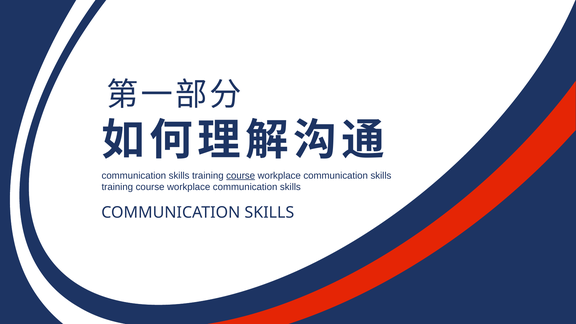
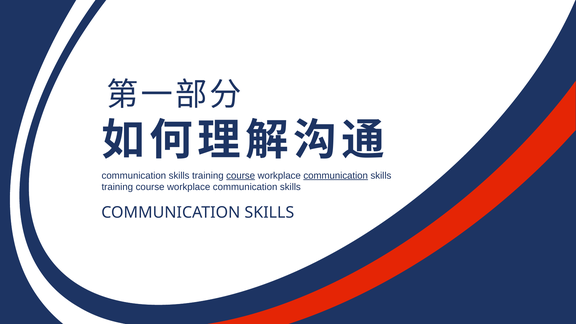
communication underline: none -> present (336, 176)
